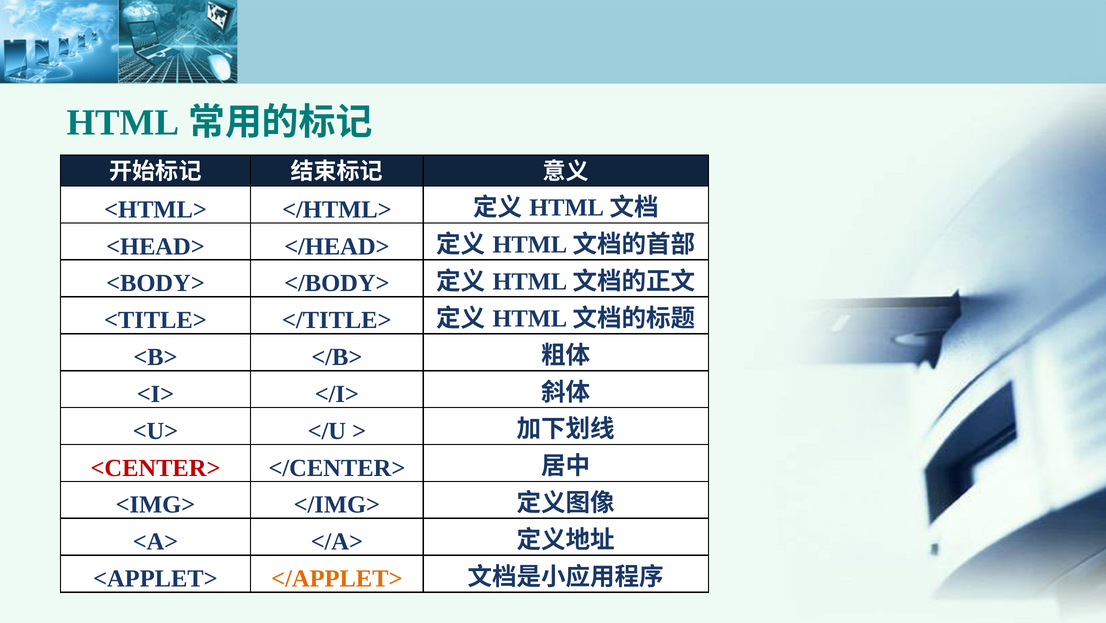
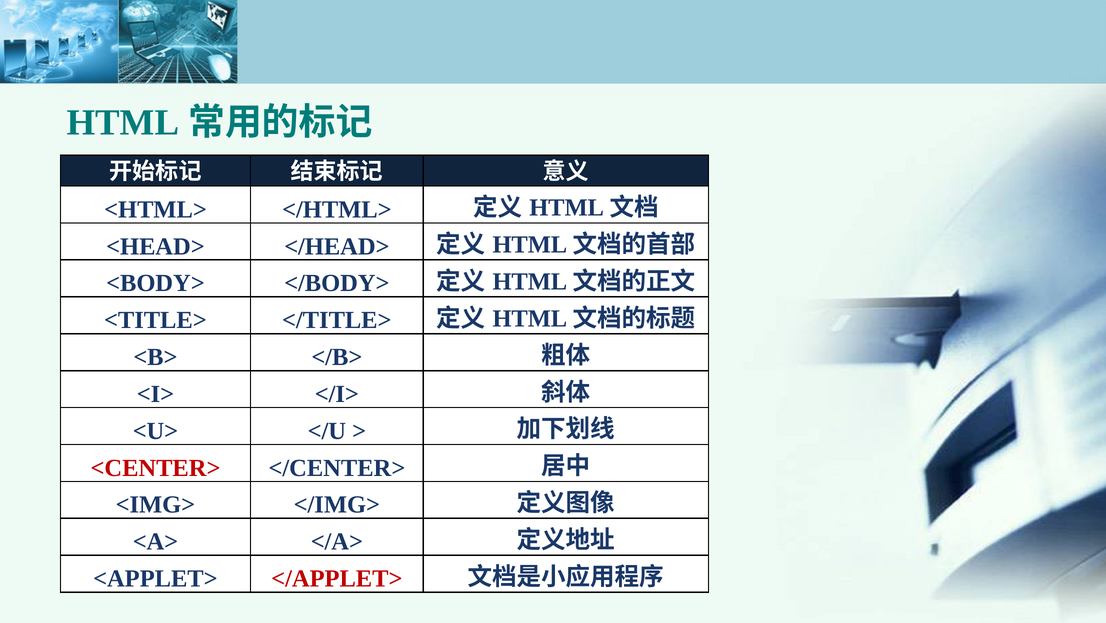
</APPLET> colour: orange -> red (337, 578)
